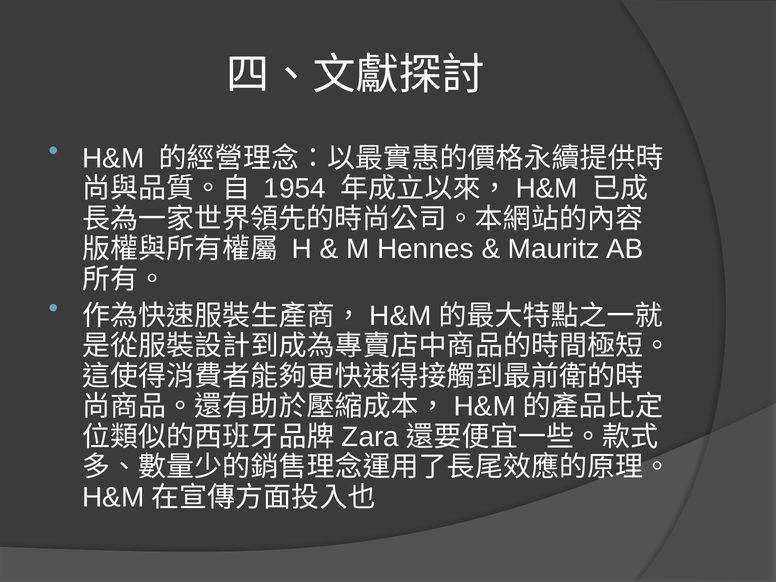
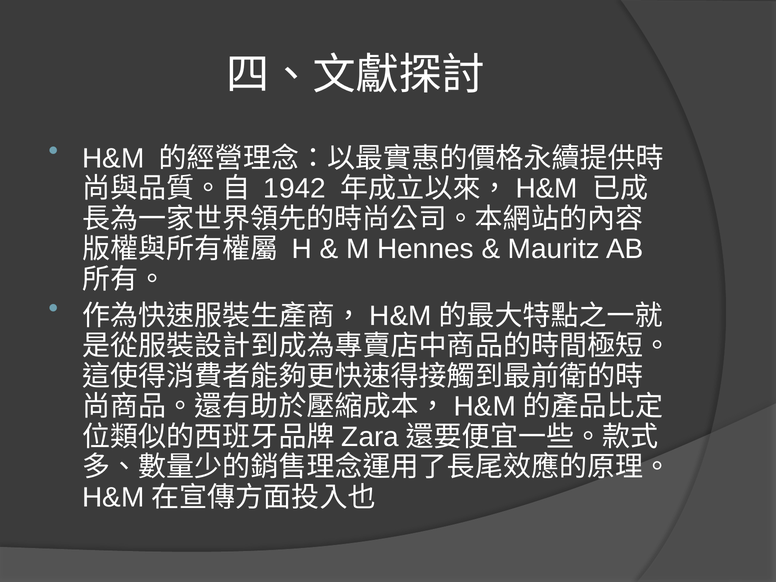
1954: 1954 -> 1942 (295, 189)
